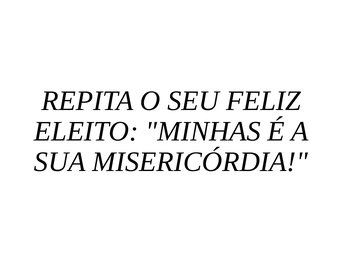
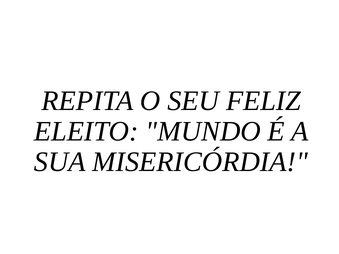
MINHAS: MINHAS -> MUNDO (203, 131)
